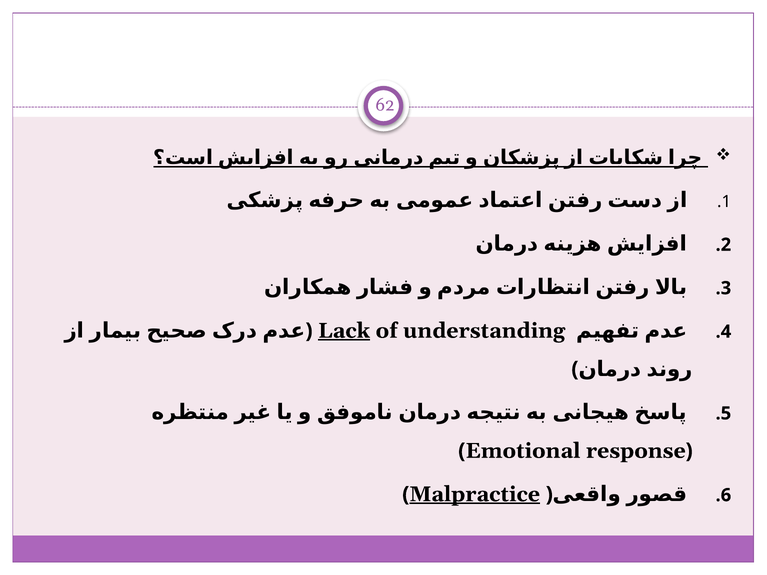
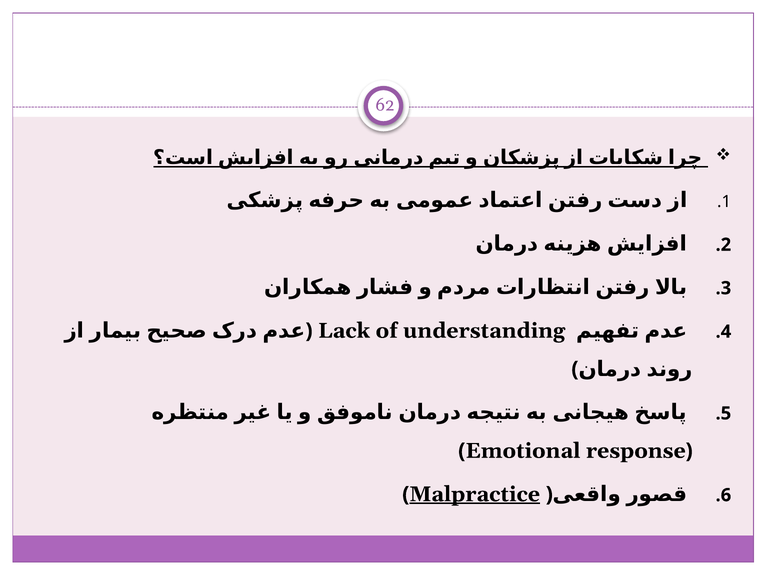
Lack underline: present -> none (344, 331)
